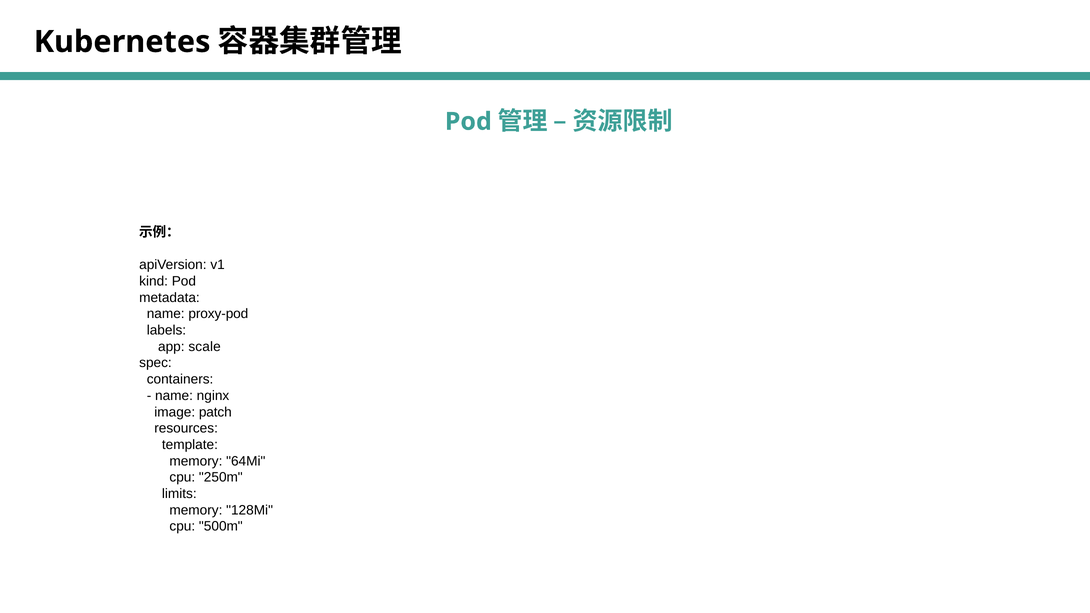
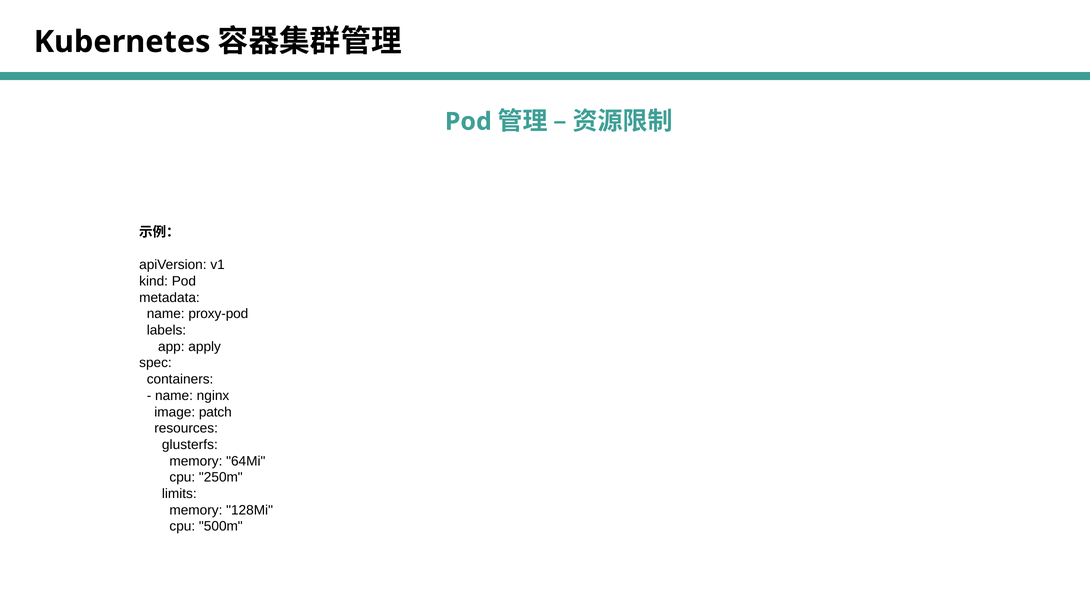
scale: scale -> apply (205, 347)
template: template -> glusterfs (190, 445)
